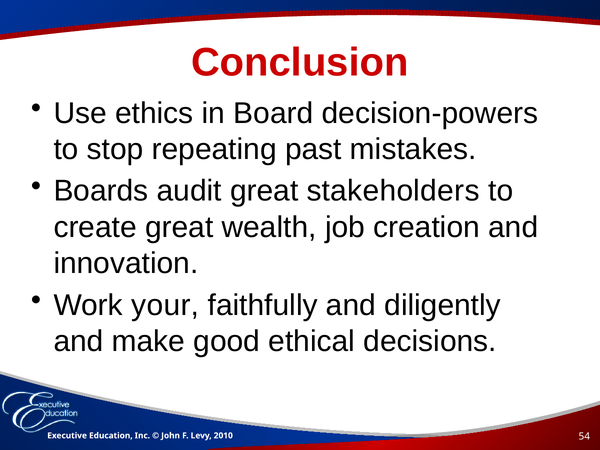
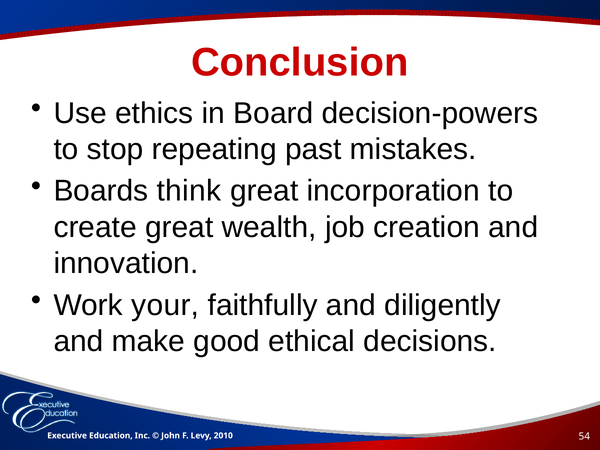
audit: audit -> think (189, 191)
stakeholders: stakeholders -> incorporation (393, 191)
